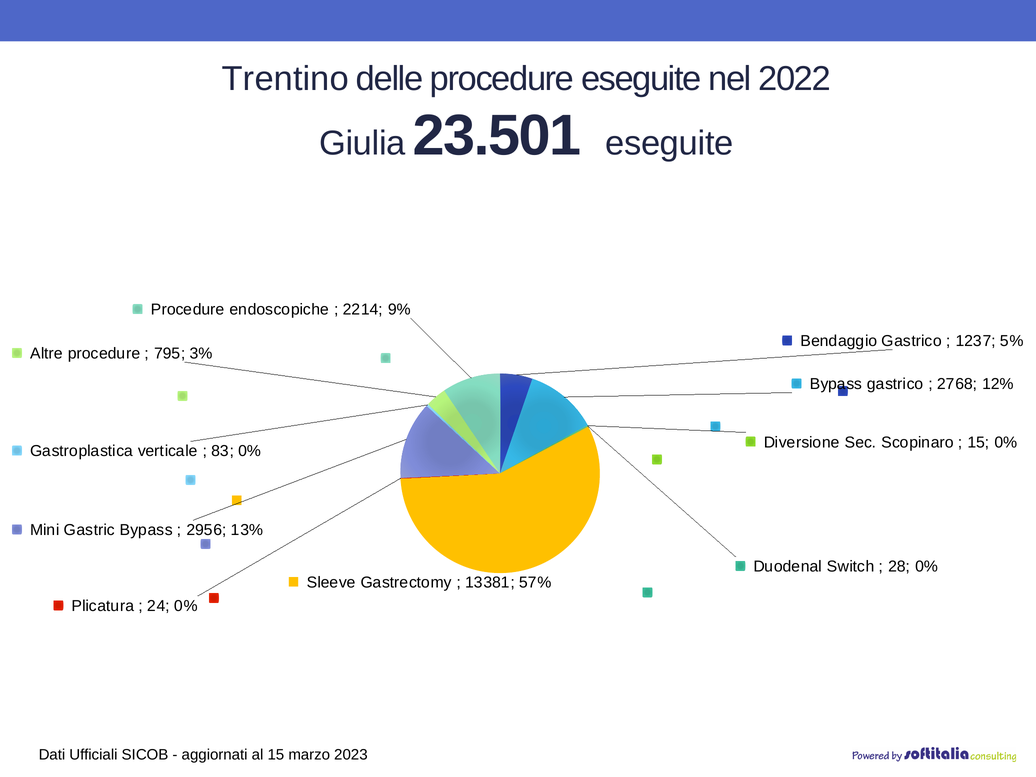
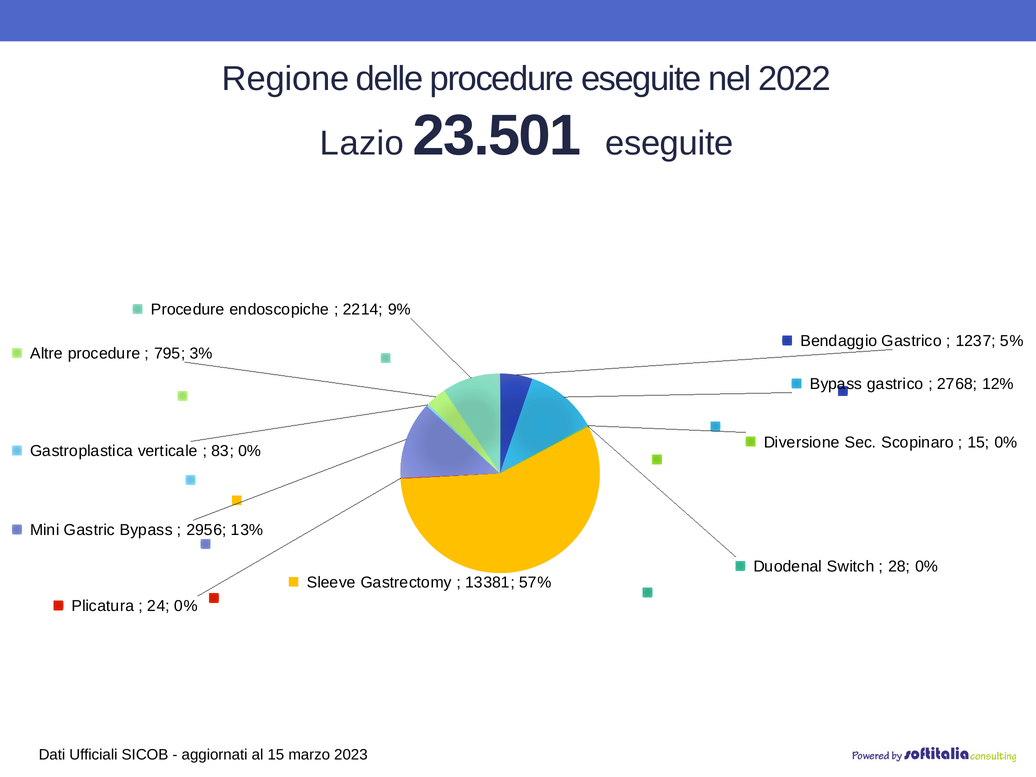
Trentino: Trentino -> Regione (286, 79)
Giulia: Giulia -> Lazio (362, 143)
